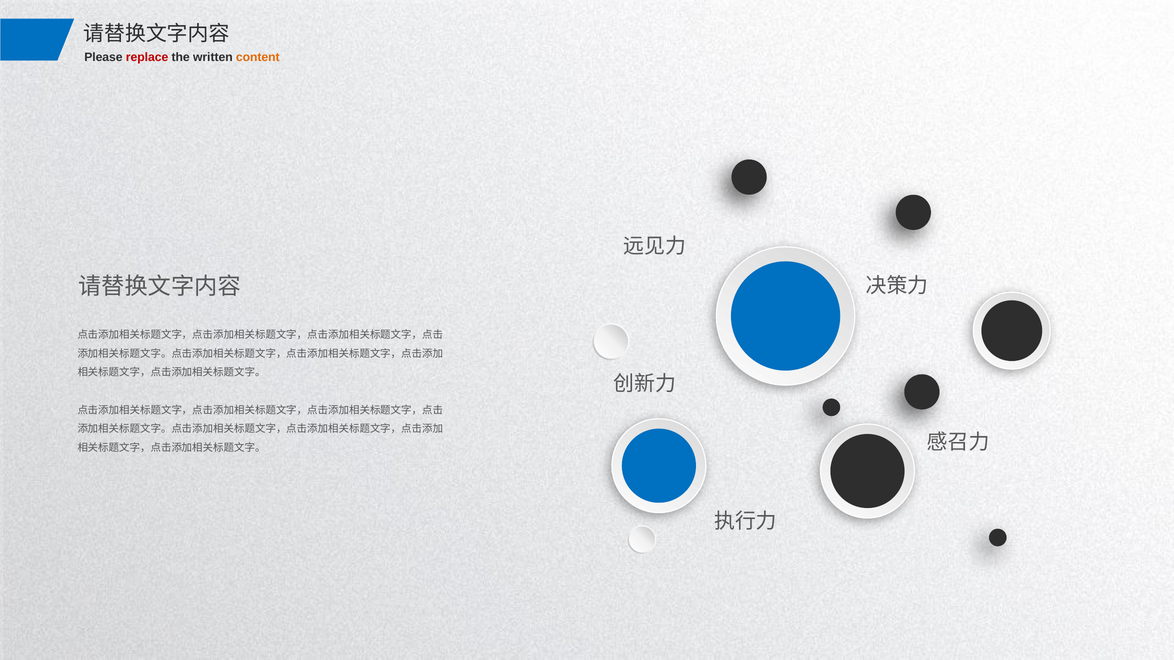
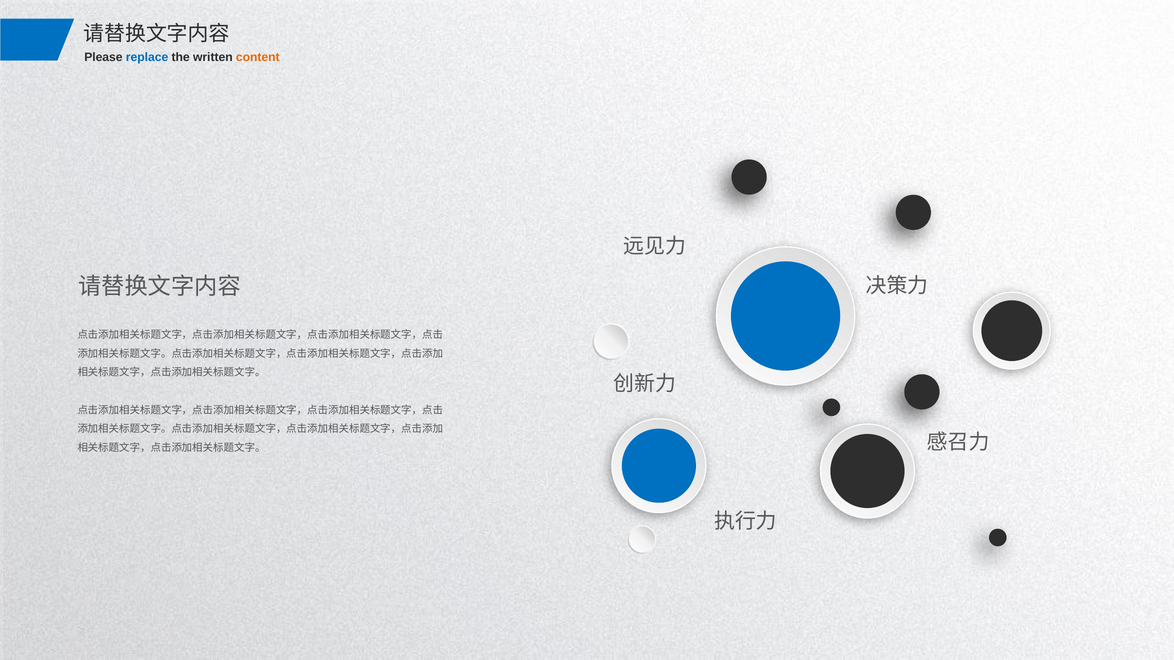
replace colour: red -> blue (147, 57)
